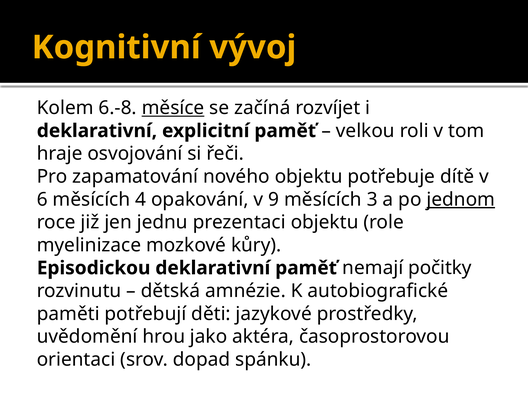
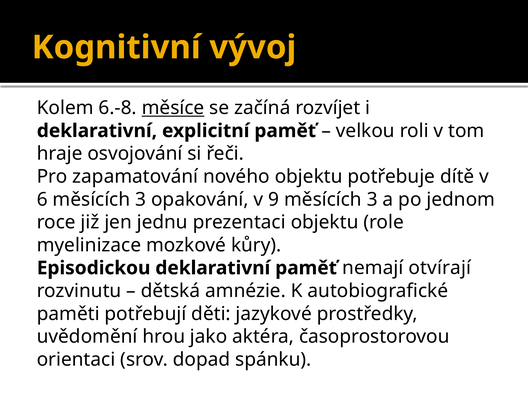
6 měsících 4: 4 -> 3 (141, 199)
jednom underline: present -> none (461, 199)
počitky: počitky -> otvírají (440, 268)
